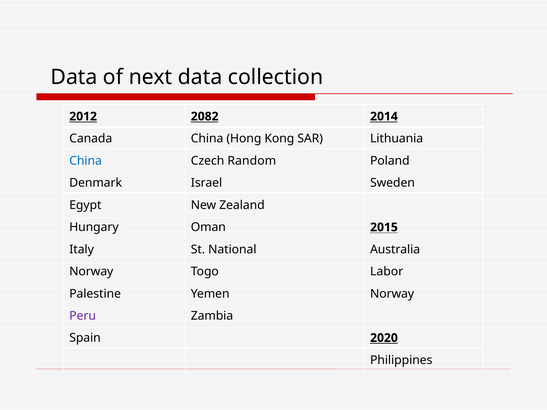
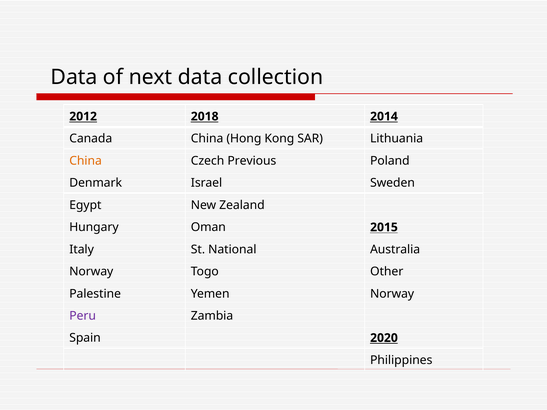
2082: 2082 -> 2018 (205, 117)
China colour: blue -> orange (86, 161)
Random: Random -> Previous (252, 161)
Labor: Labor -> Other (387, 272)
